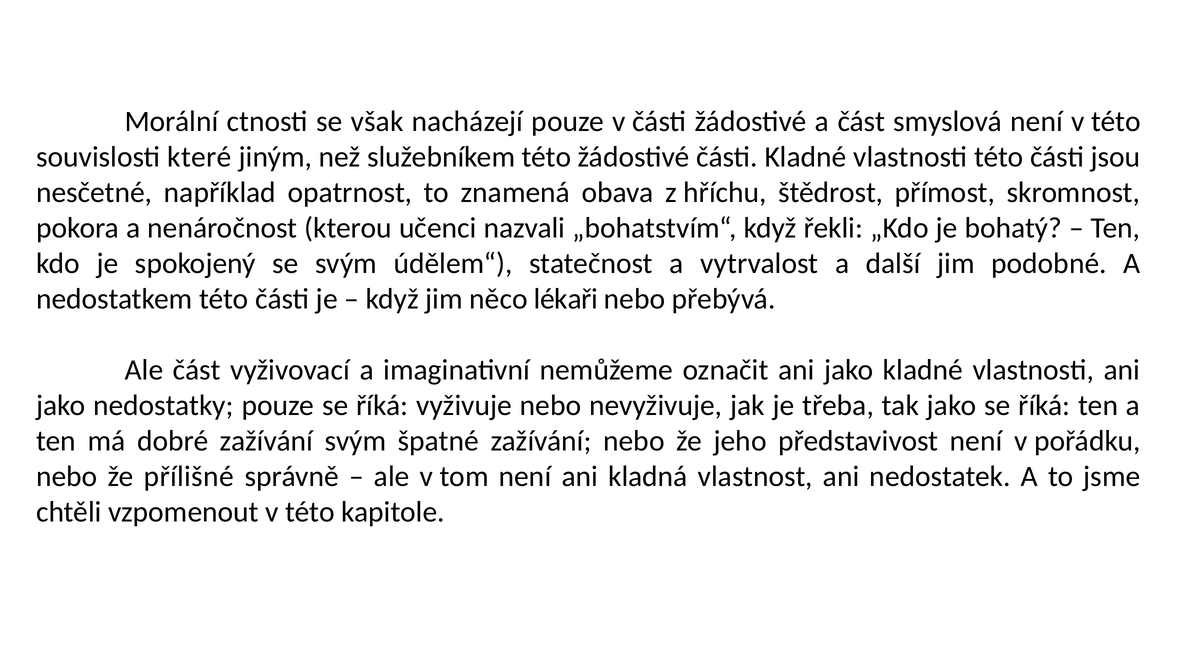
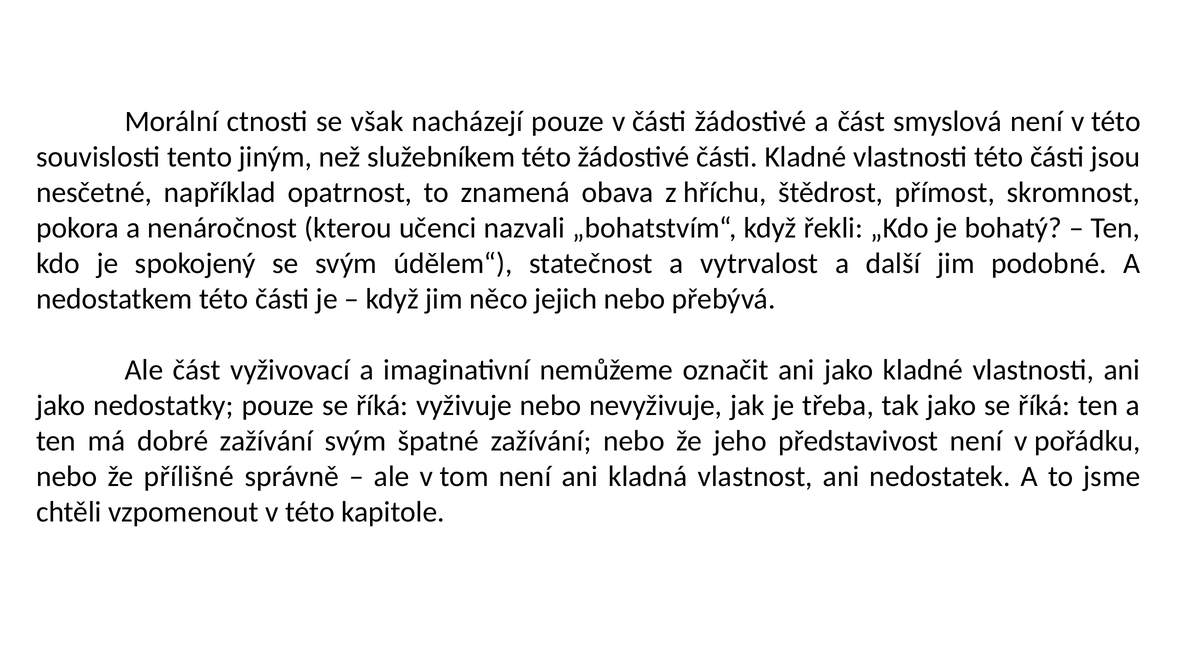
které: které -> tento (200, 157)
lékaři: lékaři -> jejich (566, 299)
